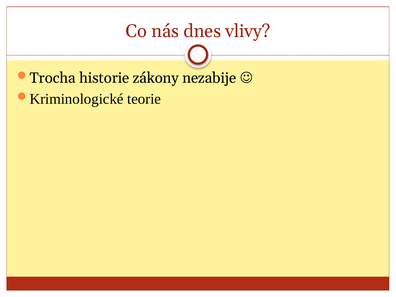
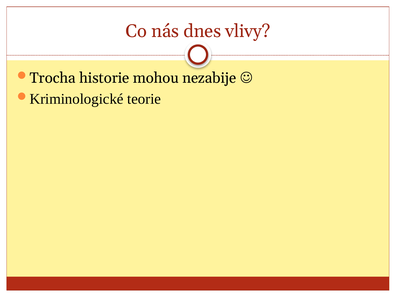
zákony: zákony -> mohou (156, 78)
